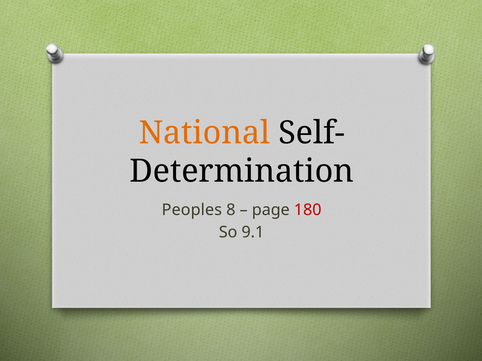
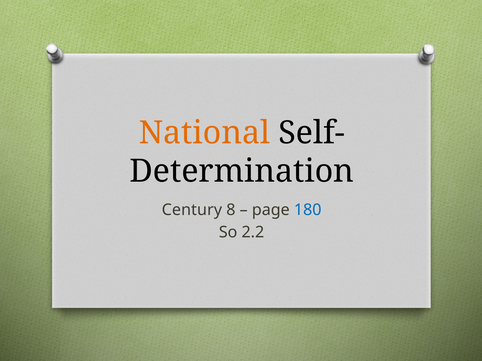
Peoples: Peoples -> Century (192, 210)
180 colour: red -> blue (308, 210)
9.1: 9.1 -> 2.2 (253, 233)
